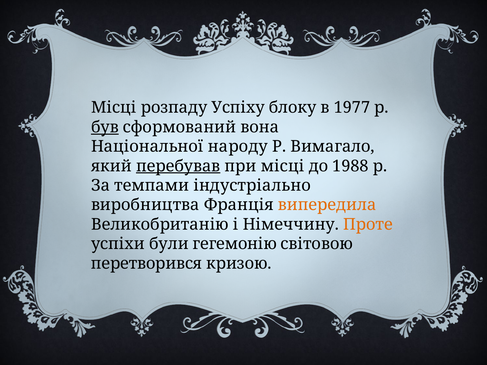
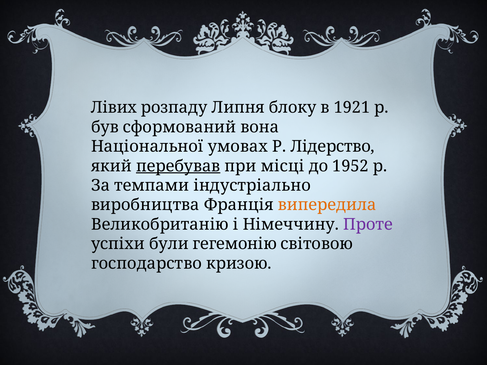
Місці: Місці -> Лівих (114, 108)
Успіху: Успіху -> Липня (238, 108)
1977: 1977 -> 1921 (352, 108)
був underline: present -> none (105, 127)
народу: народу -> умовах (238, 147)
Вимагало: Вимагало -> Лідерство (333, 147)
1988: 1988 -> 1952 (350, 166)
Проте colour: orange -> purple (368, 225)
перетворився: перетворився -> господарство (146, 264)
